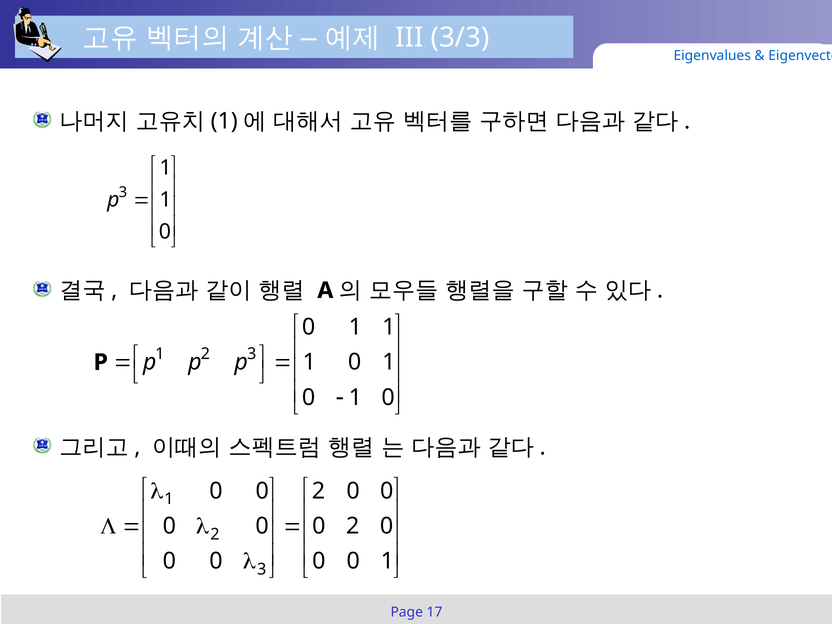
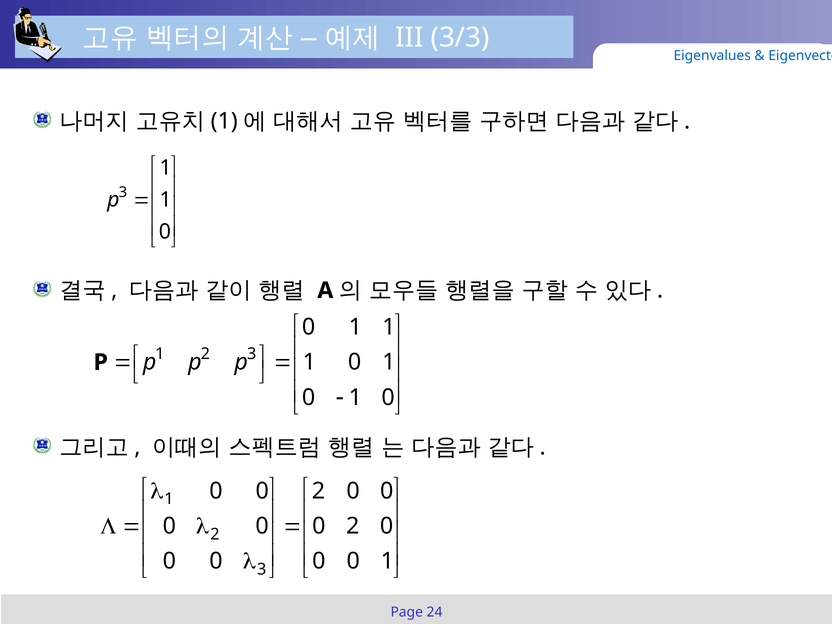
17: 17 -> 24 (435, 612)
